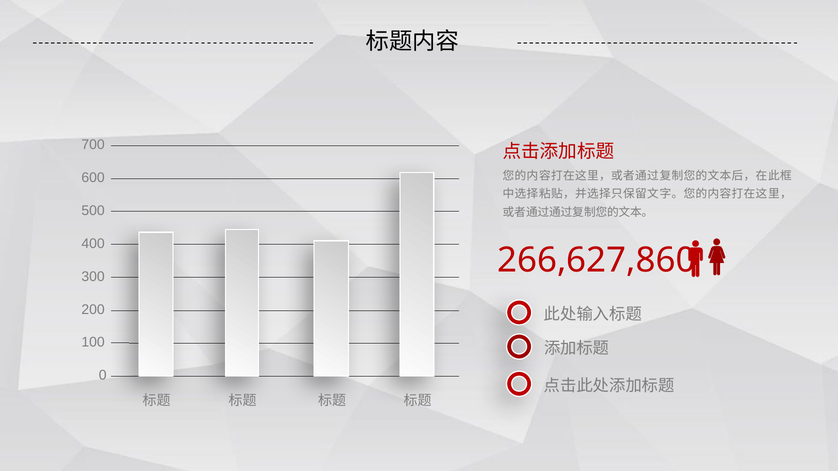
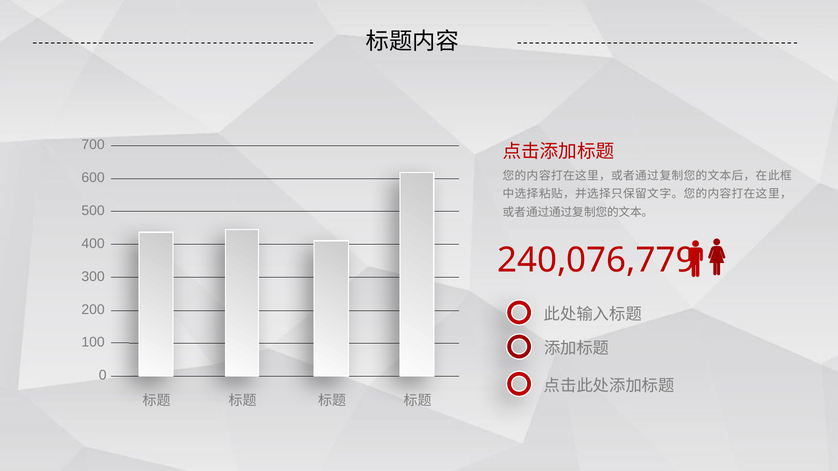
266,627,860: 266,627,860 -> 240,076,779 (596, 261)
